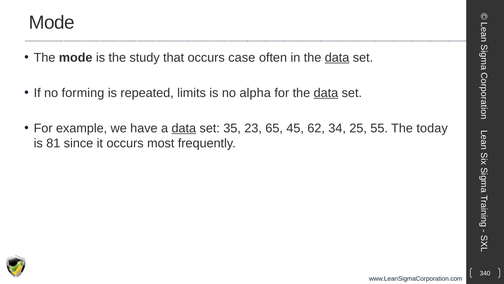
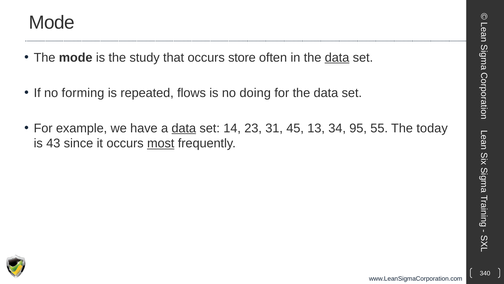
case: case -> store (242, 58)
limits: limits -> flows (192, 93)
alpha: alpha -> doing (255, 93)
data underline: present -> none (326, 93)
35: 35 -> 14 (232, 128)
65: 65 -> 31 (274, 128)
62: 62 -> 13 (316, 128)
25: 25 -> 95 (358, 128)
81: 81 -> 43 (53, 143)
most underline: none -> present (161, 143)
